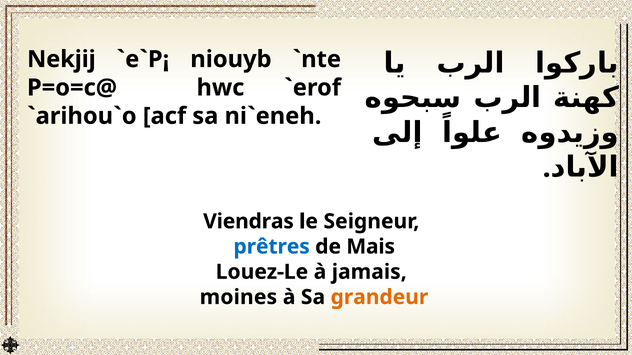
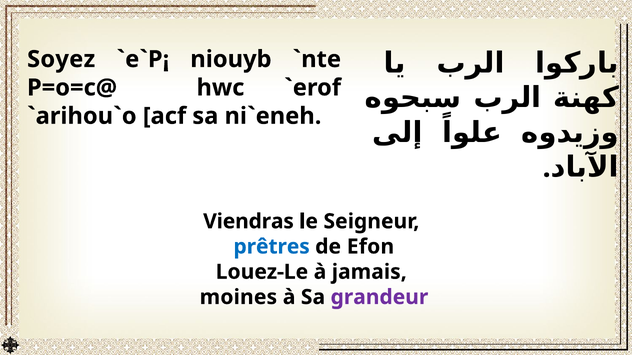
Nekjij: Nekjij -> Soyez (61, 59)
Mais: Mais -> Efon (370, 247)
grandeur colour: orange -> purple (379, 298)
